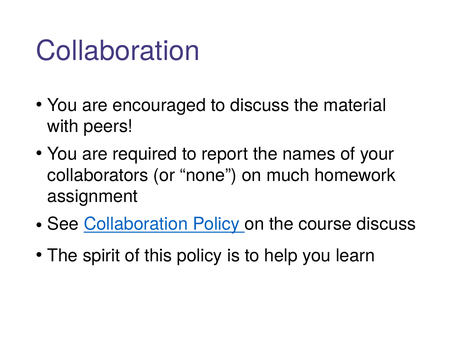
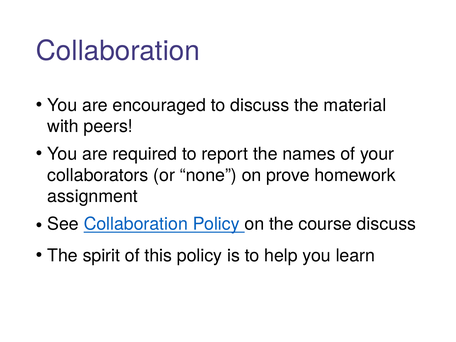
much: much -> prove (288, 175)
